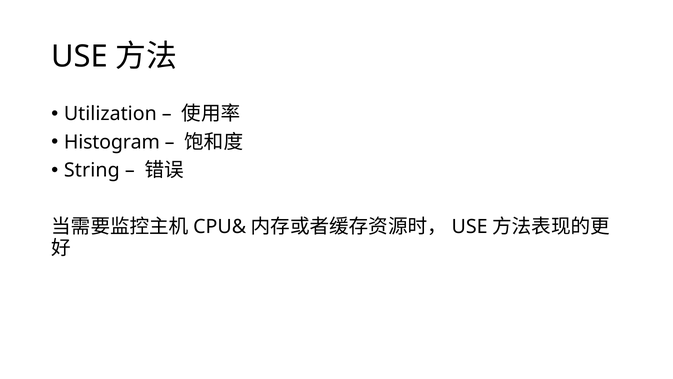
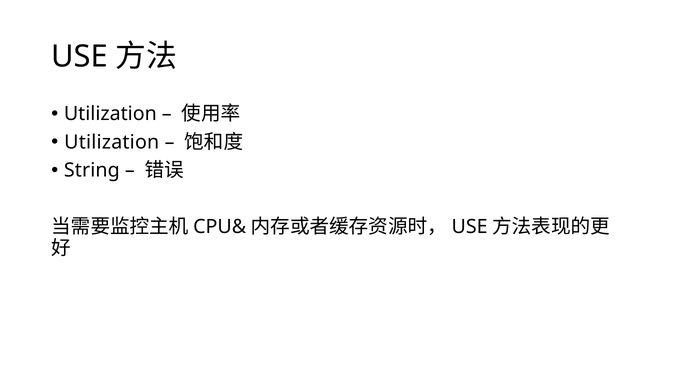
Histogram: Histogram -> Utilization (112, 142)
